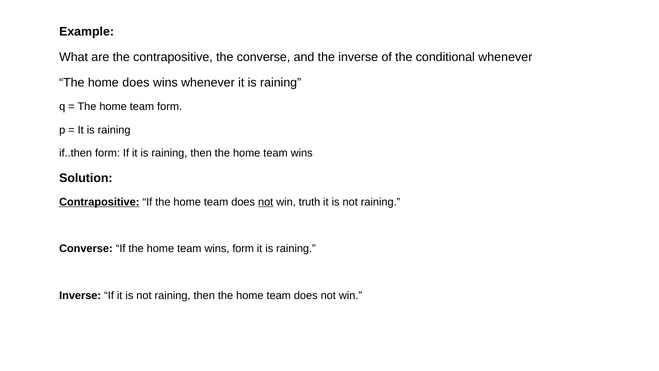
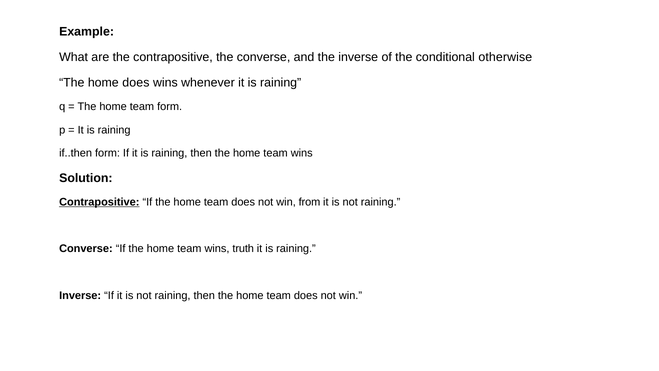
conditional whenever: whenever -> otherwise (505, 57)
not underline: present -> none (266, 202)
truth: truth -> from (309, 202)
wins form: form -> truth (243, 249)
